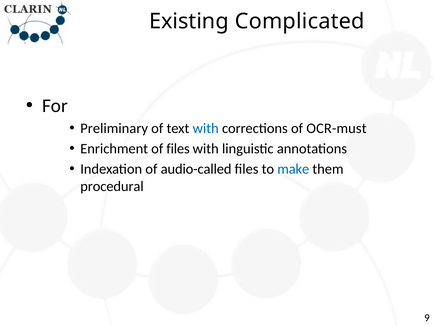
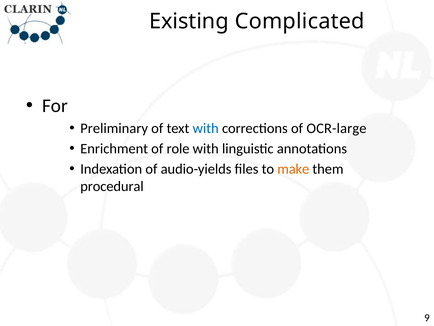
OCR-must: OCR-must -> OCR-large (336, 128)
of files: files -> role (178, 149)
audio-called: audio-called -> audio-yields (196, 169)
make colour: blue -> orange (293, 169)
